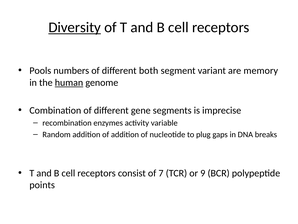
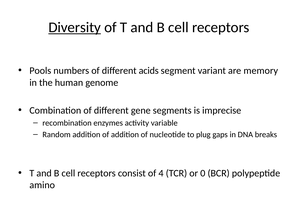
both: both -> acids (149, 70)
human underline: present -> none (69, 82)
7: 7 -> 4 (161, 173)
9: 9 -> 0 (203, 173)
points: points -> amino (42, 185)
